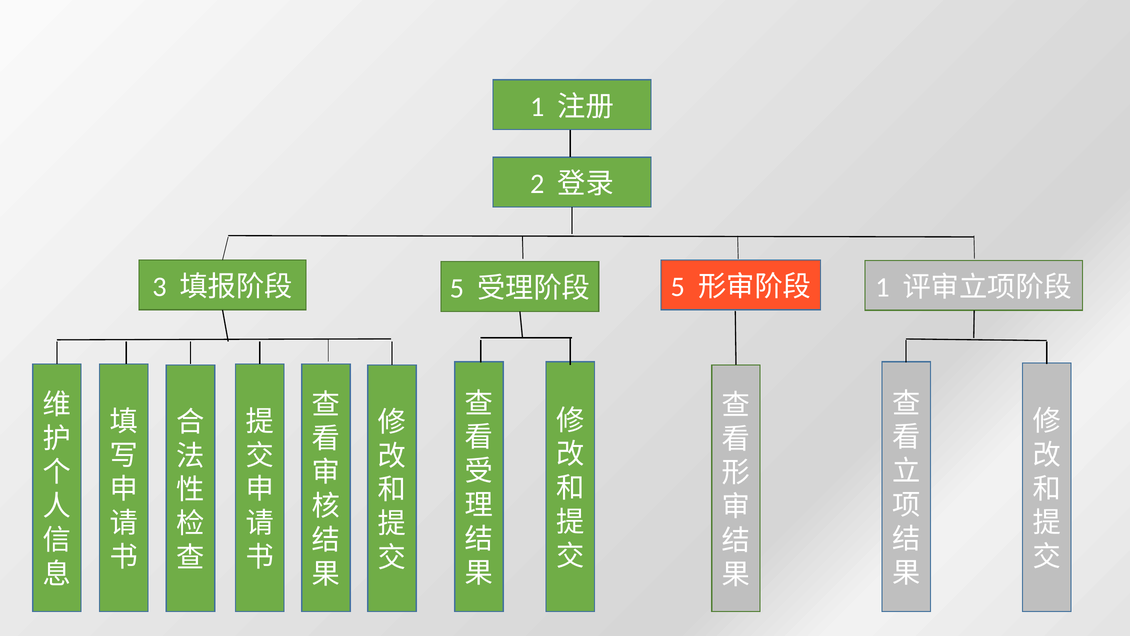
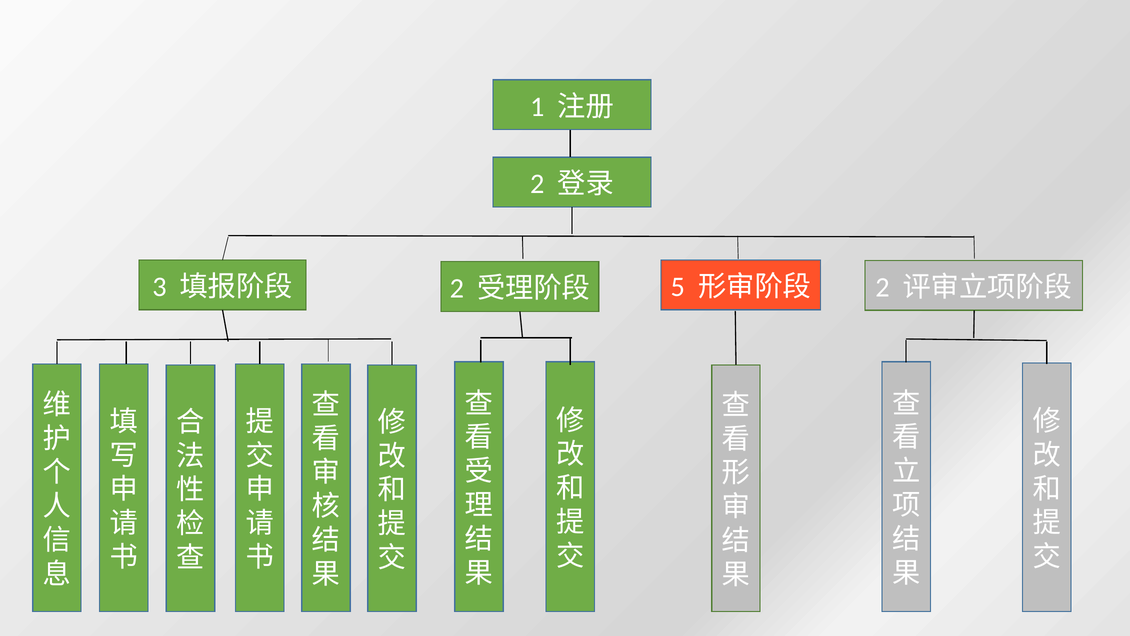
5: 5 -> 2 (457, 288)
1: 1 -> 2 (882, 287)
